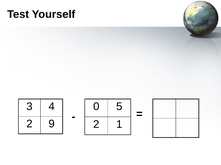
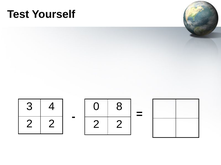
5: 5 -> 8 (119, 107)
9: 9 -> 2 (52, 124)
1: 1 -> 2 (119, 125)
